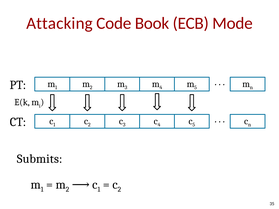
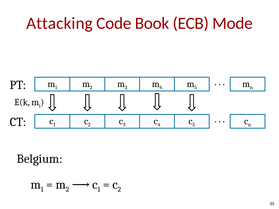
Submits: Submits -> Belgium (40, 159)
